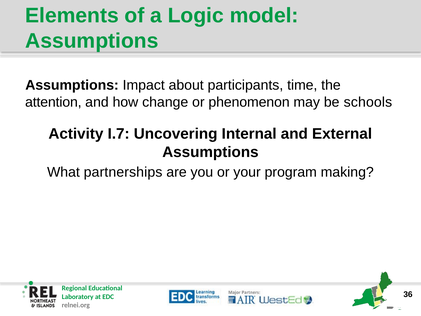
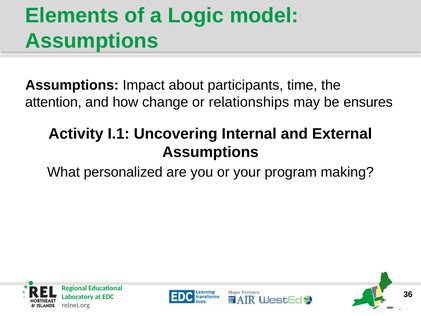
phenomenon: phenomenon -> relationships (249, 102)
schools: schools -> ensures (368, 102)
I.7: I.7 -> I.1 (119, 134)
partnerships: partnerships -> personalized (123, 172)
